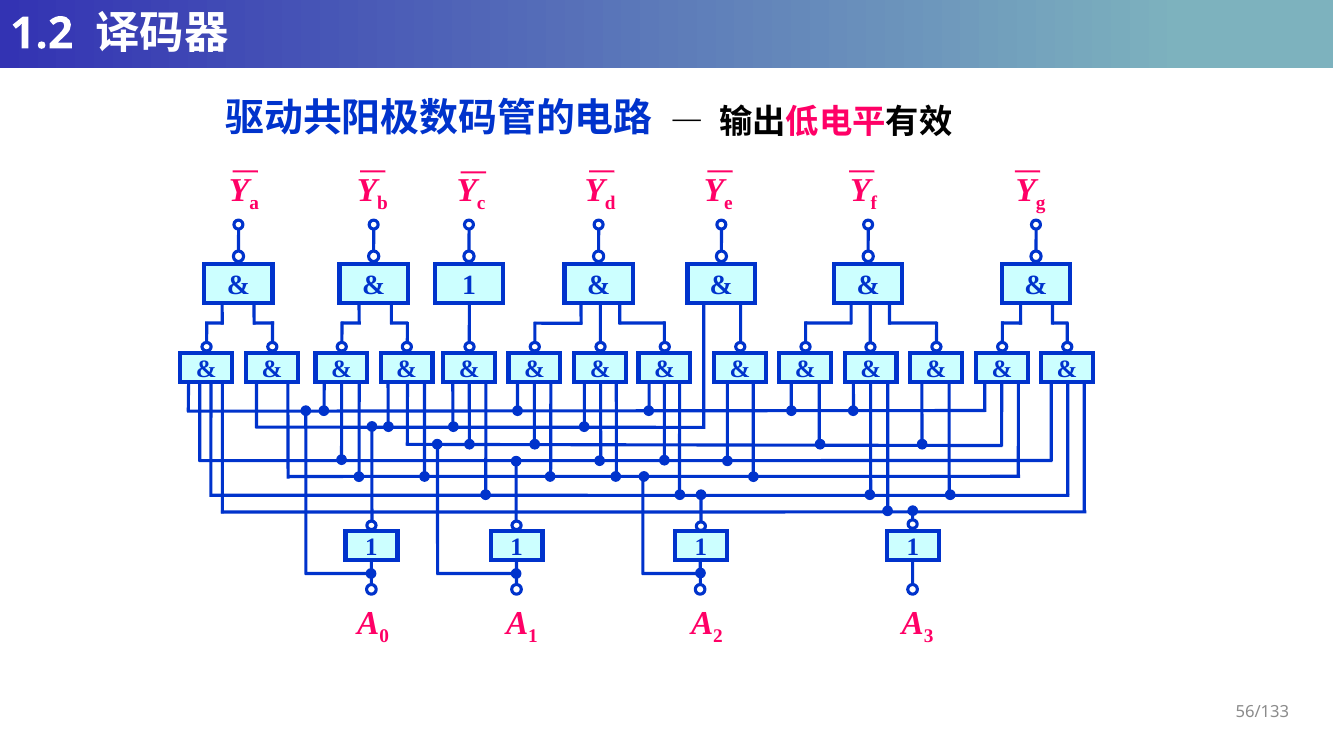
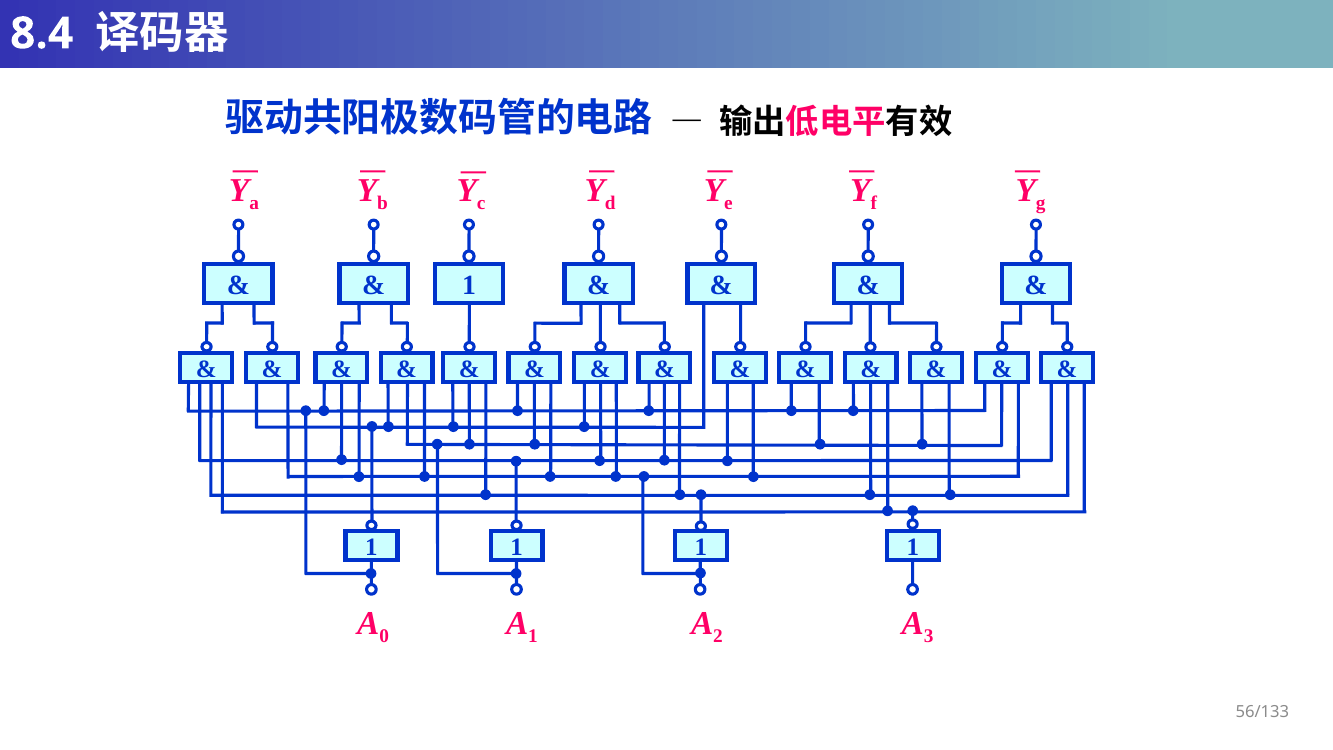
1.2: 1.2 -> 8.4 (42, 34)
